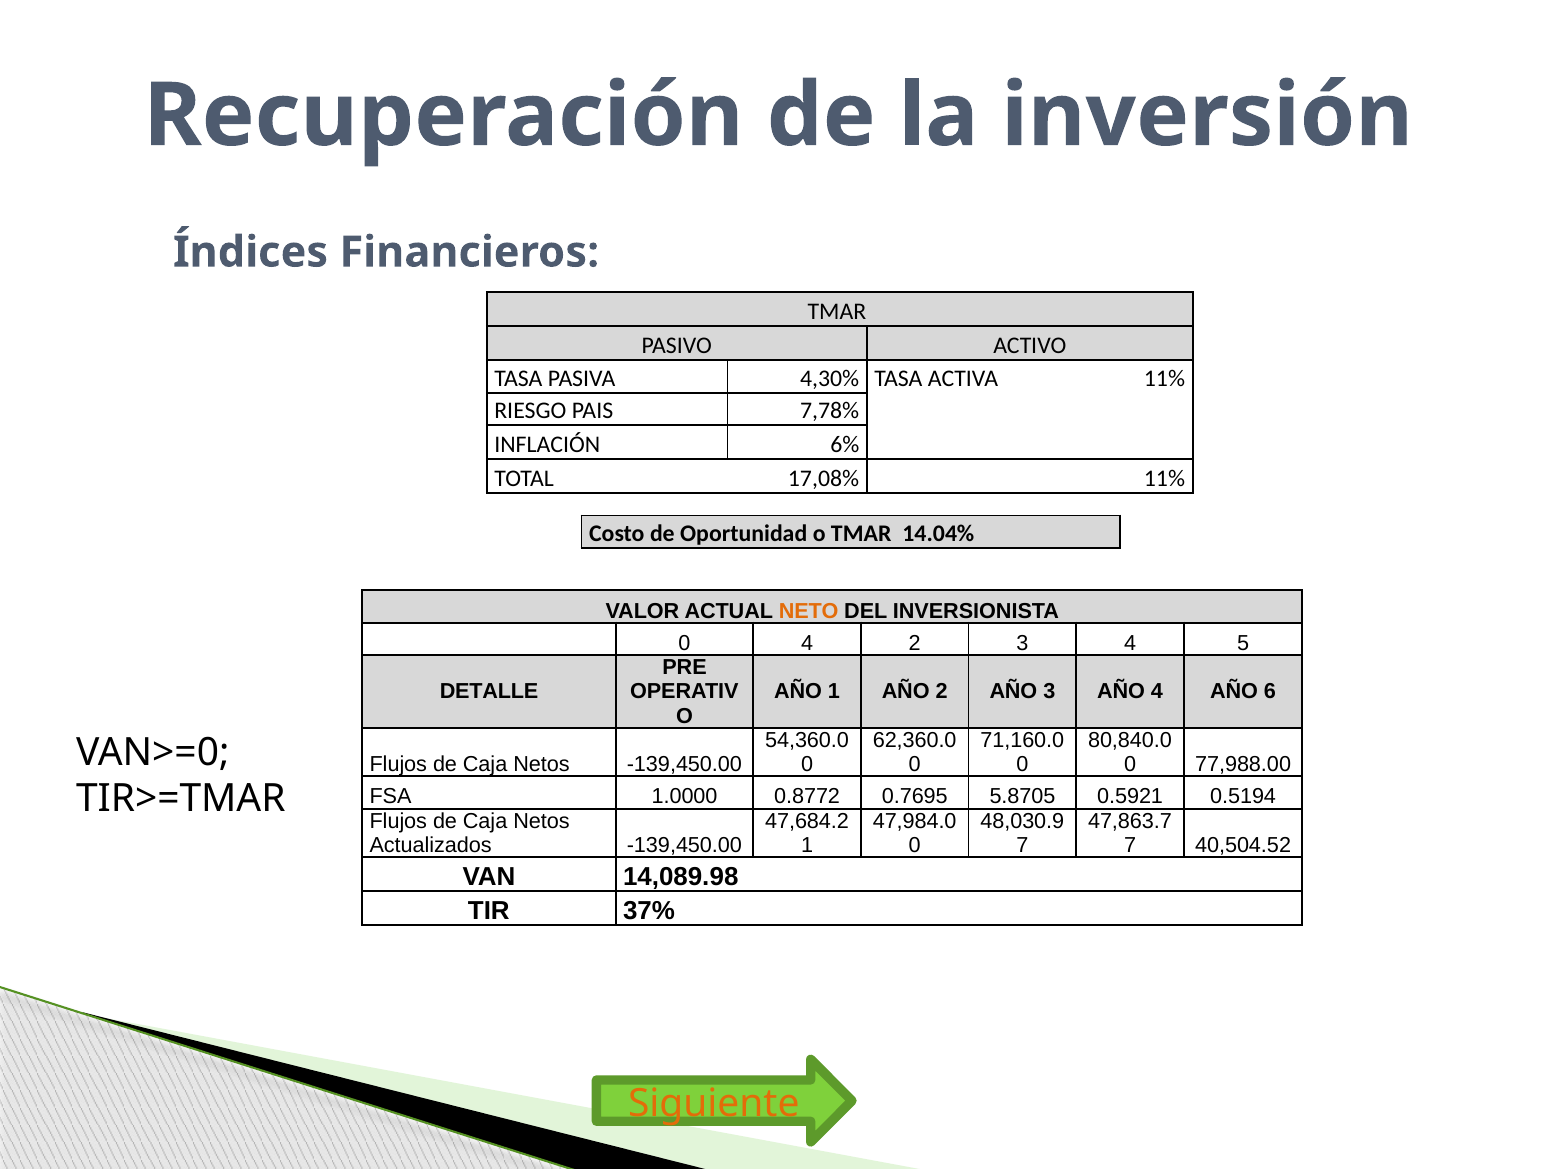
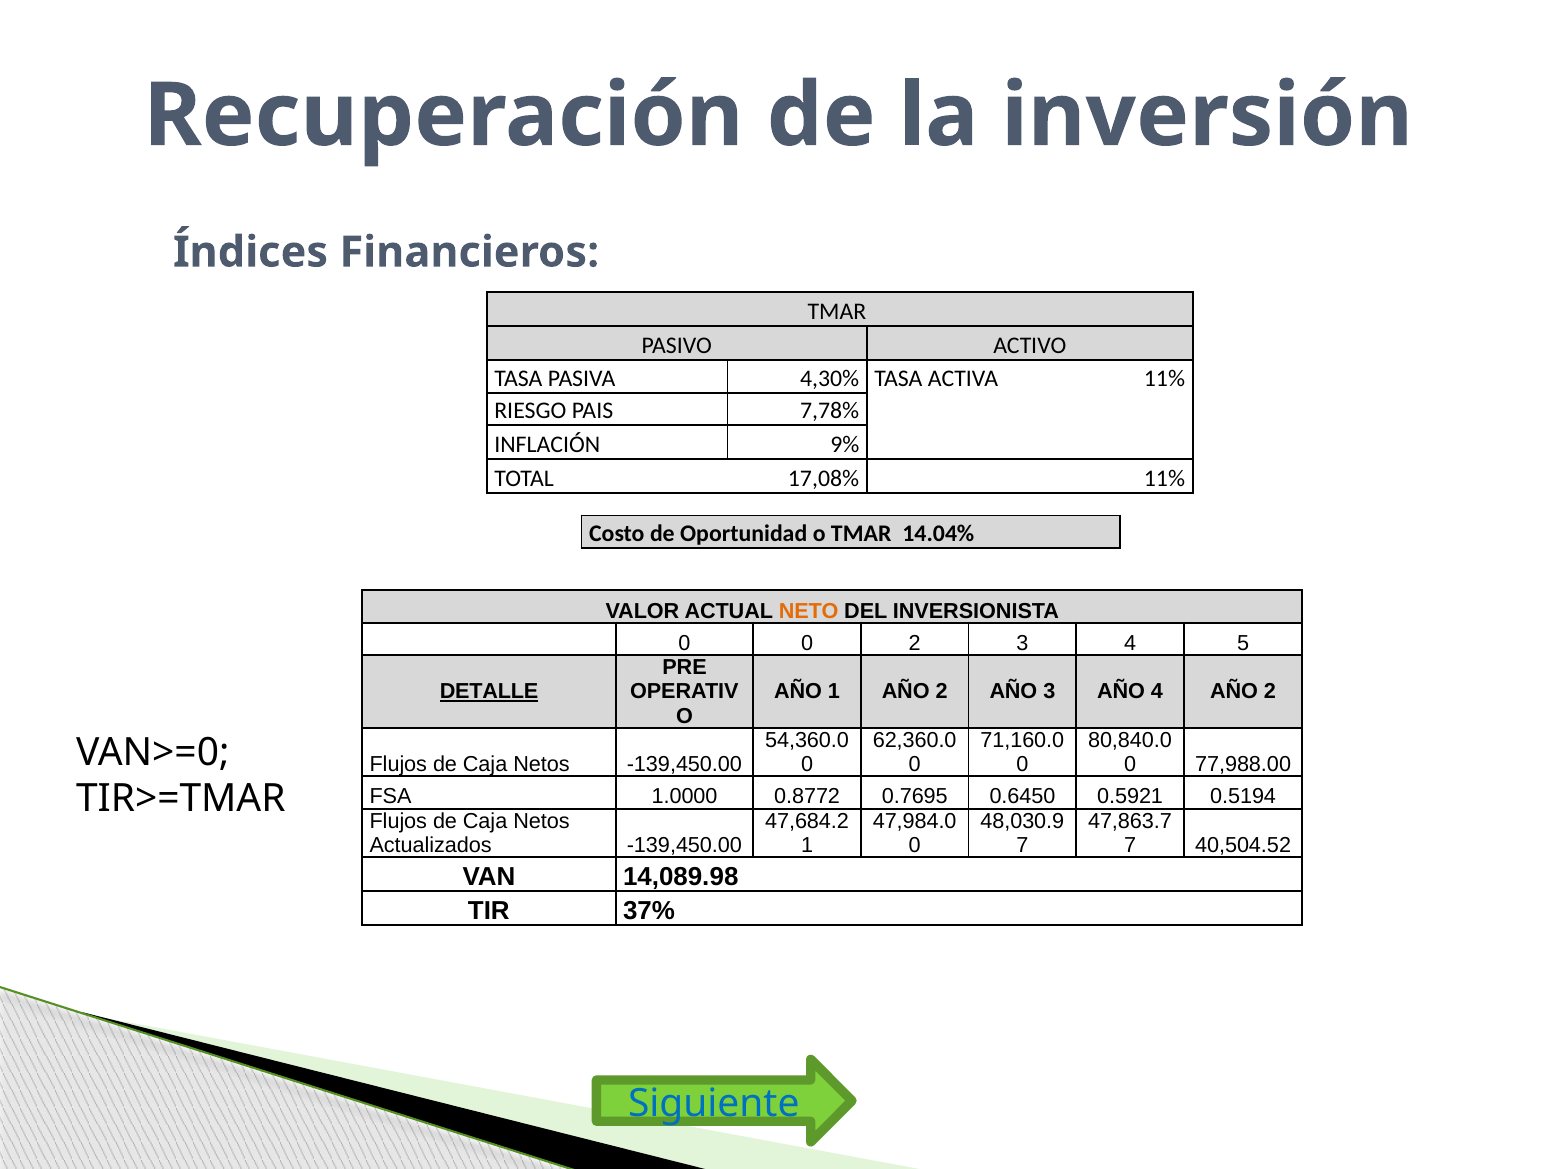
6%: 6% -> 9% (845, 445)
0 4: 4 -> 0 (807, 643)
DETALLE underline: none -> present (489, 691)
4 AÑO 6: 6 -> 2 (1270, 691)
5.8705: 5.8705 -> 0.6450 (1022, 796)
Siguiente colour: orange -> blue (714, 1103)
